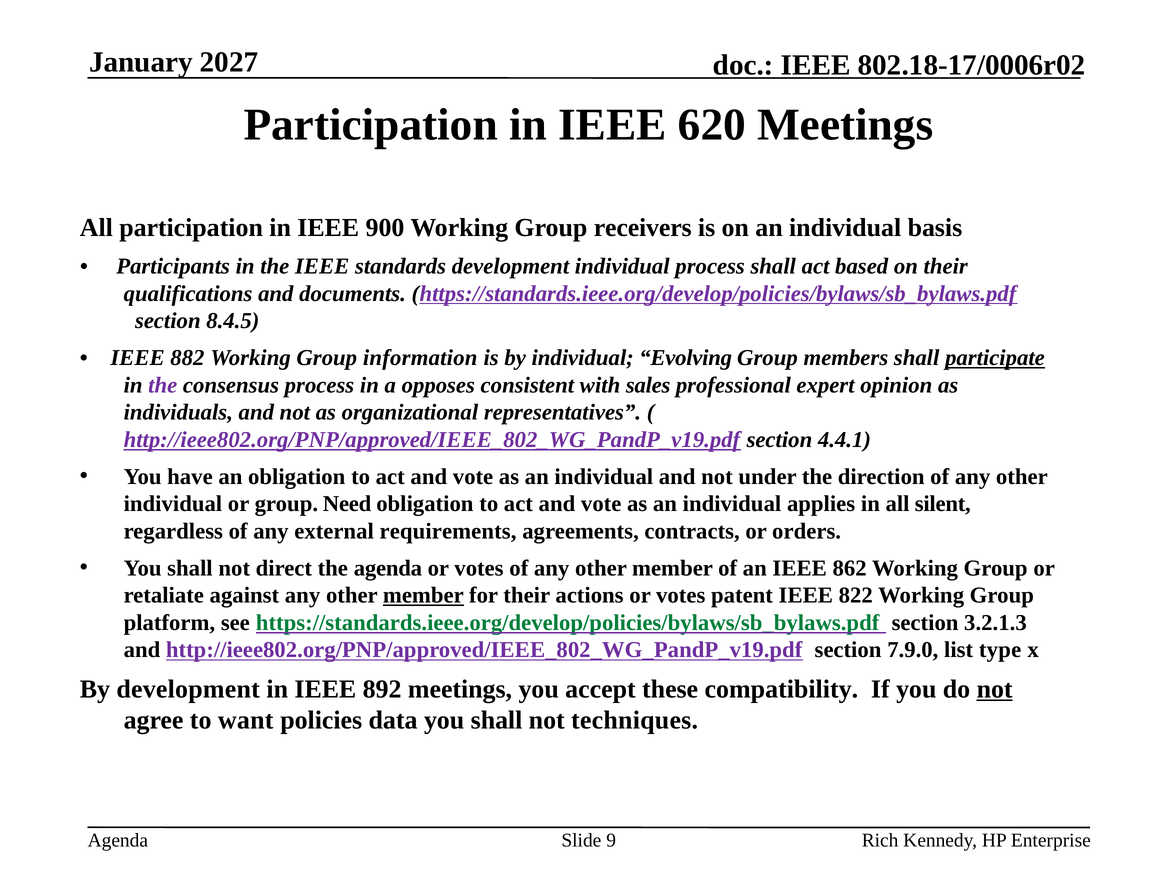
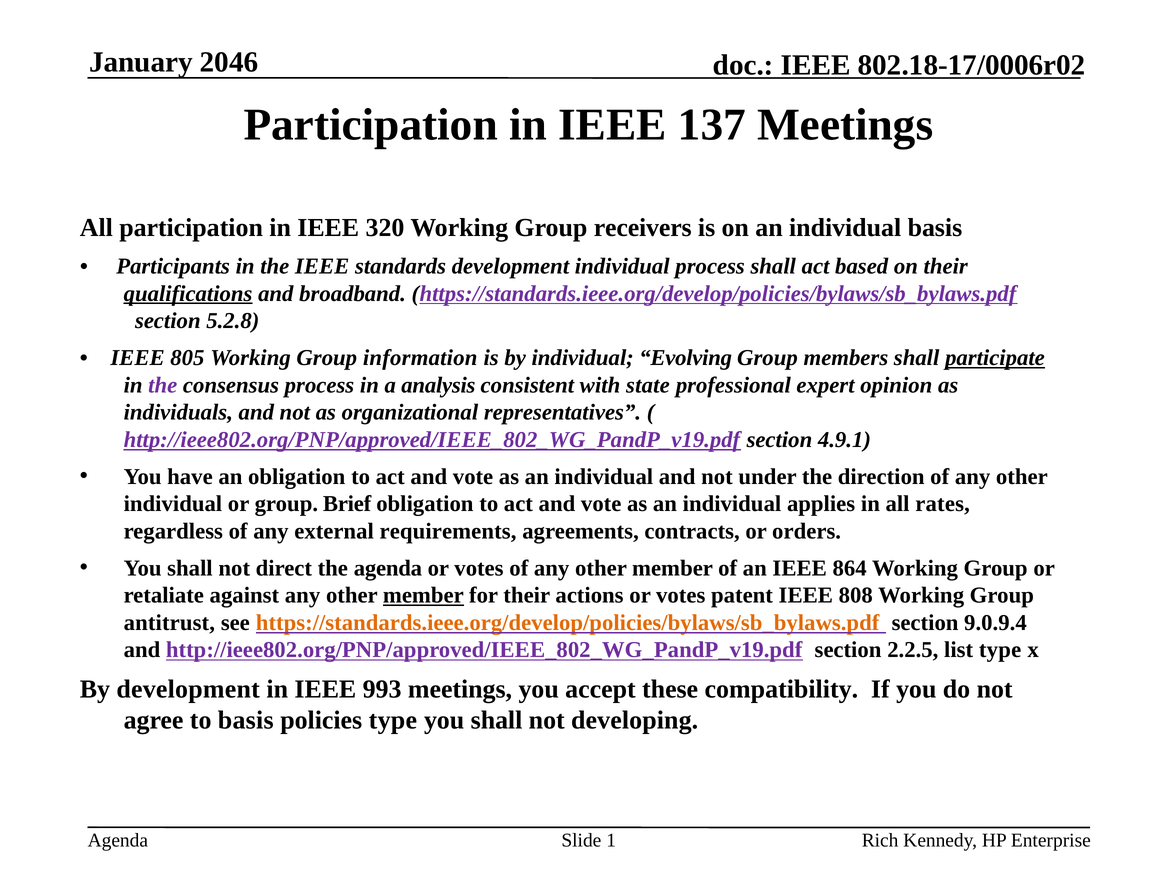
2027: 2027 -> 2046 (229, 62)
620: 620 -> 137 (712, 125)
900: 900 -> 320 (385, 228)
qualifications underline: none -> present (188, 294)
documents: documents -> broadband (353, 294)
8.4.5: 8.4.5 -> 5.2.8 (233, 321)
882: 882 -> 805 (187, 358)
opposes: opposes -> analysis (438, 385)
sales: sales -> state (648, 385)
4.4.1: 4.4.1 -> 4.9.1 (844, 440)
Need: Need -> Brief (347, 504)
silent: silent -> rates (943, 504)
862: 862 -> 864 (850, 568)
822: 822 -> 808 (856, 595)
platform: platform -> antitrust (169, 623)
https://standards.ieee.org/develop/policies/bylaws/sb_bylaws.pdf colour: green -> orange (568, 623)
3.2.1.3: 3.2.1.3 -> 9.0.9.4 (995, 623)
7.9.0: 7.9.0 -> 2.2.5 (913, 650)
892: 892 -> 993 (382, 689)
not underline: present -> none (995, 689)
to want: want -> basis (246, 720)
policies data: data -> type (393, 720)
techniques: techniques -> developing (635, 720)
9: 9 -> 1 (611, 840)
